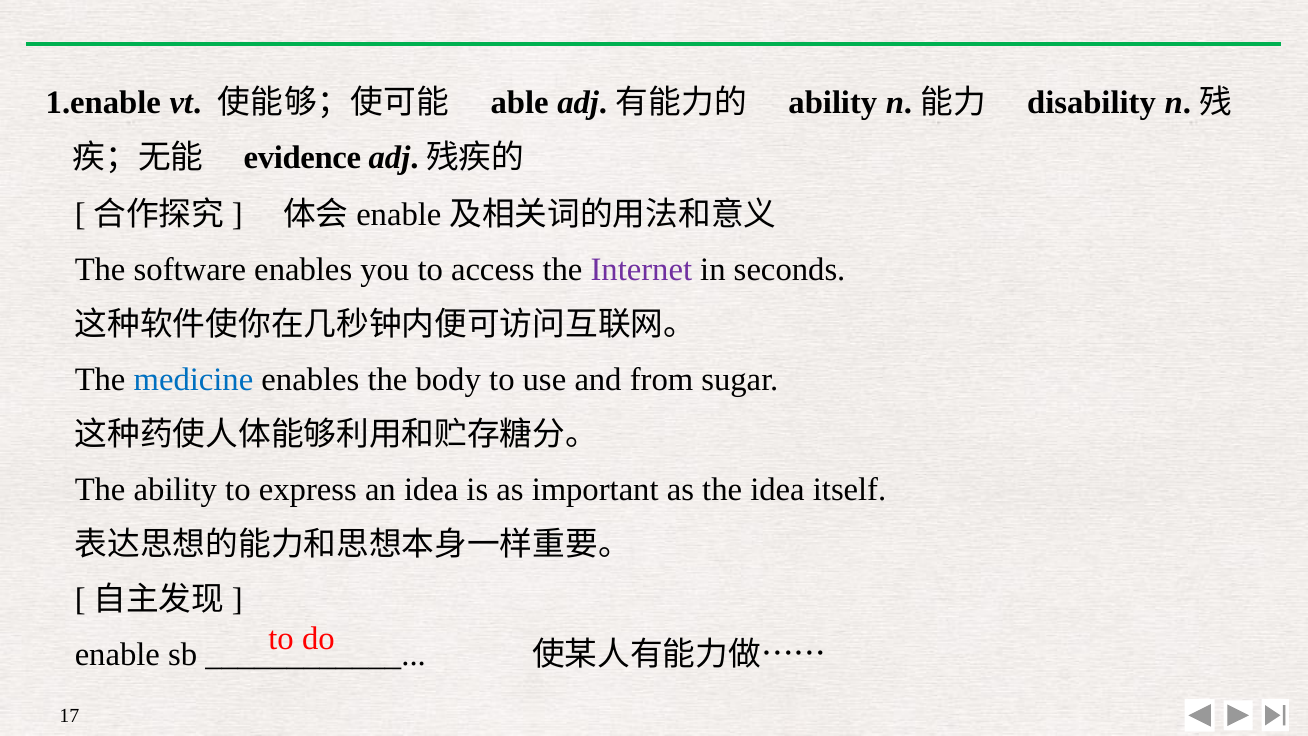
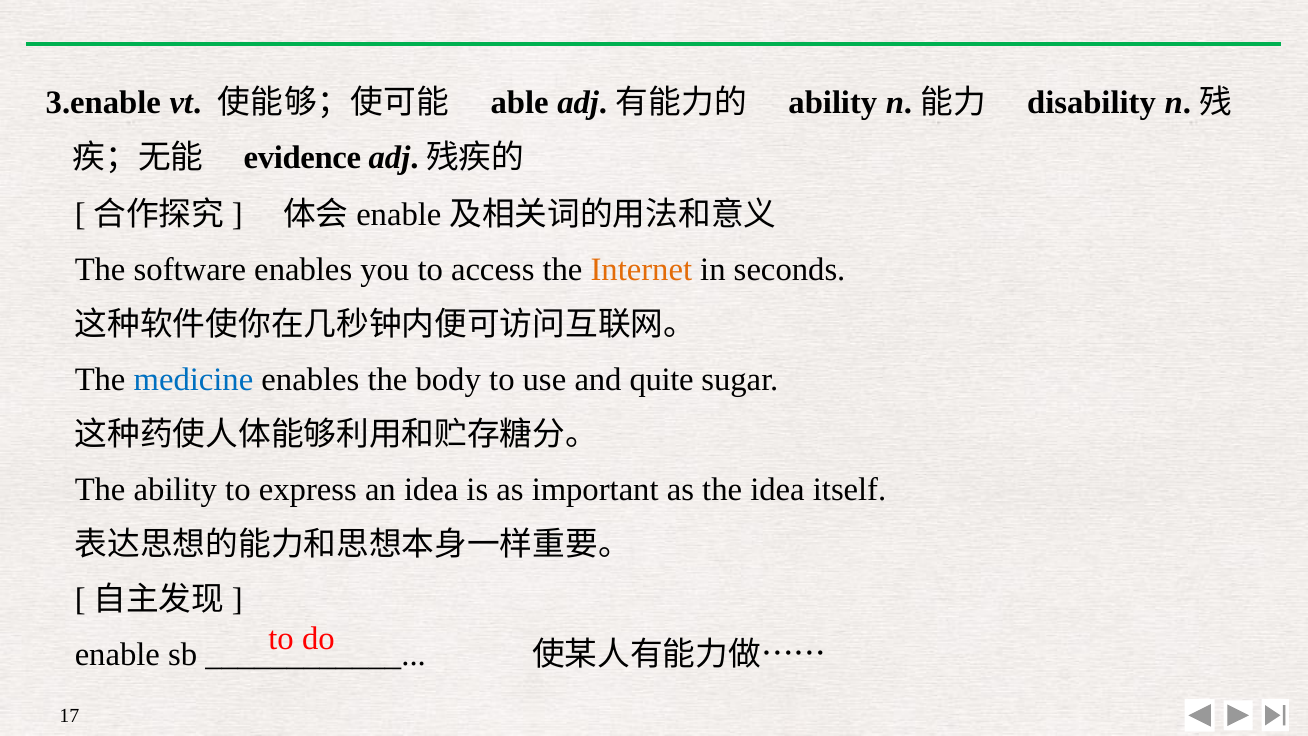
1.enable: 1.enable -> 3.enable (103, 103)
Internet colour: purple -> orange (641, 270)
from: from -> quite (662, 380)
